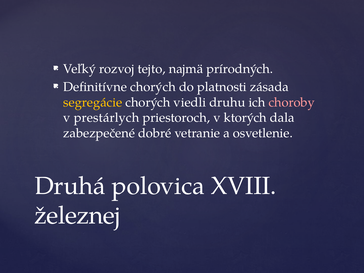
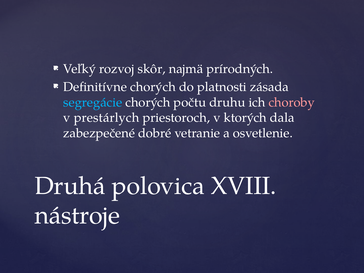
tejto: tejto -> skôr (152, 69)
segregácie colour: yellow -> light blue (93, 102)
viedli: viedli -> počtu (190, 102)
železnej: železnej -> nástroje (77, 216)
